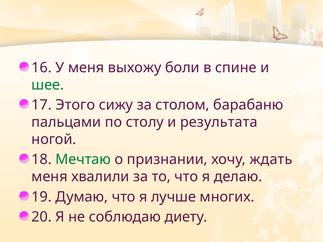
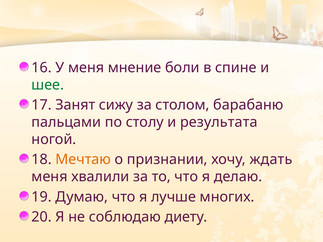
выхожу: выхожу -> мнение (135, 68)
Этого: Этого -> Занят (75, 105)
Мечтаю colour: green -> orange (83, 160)
